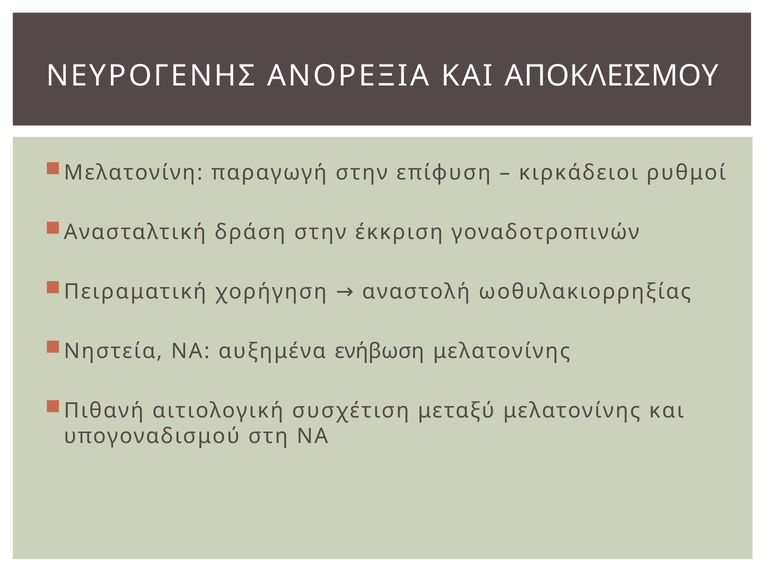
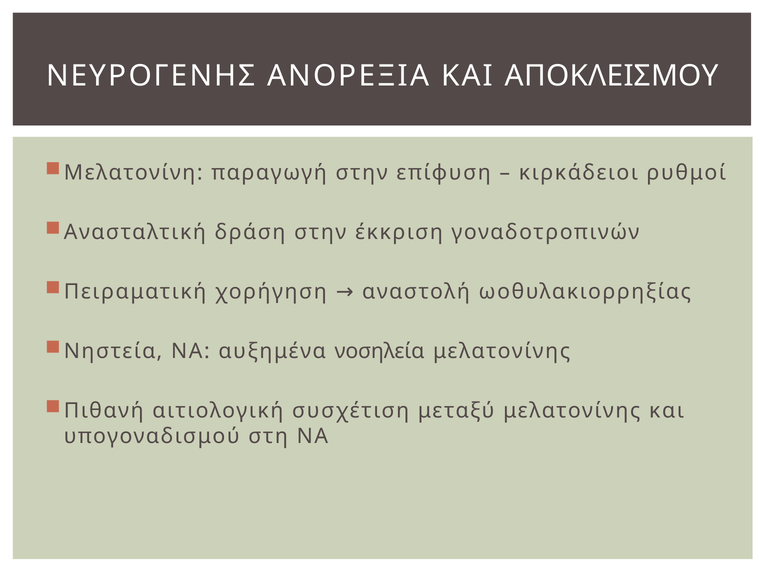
ενήβωση: ενήβωση -> νοσηλεία (380, 351)
